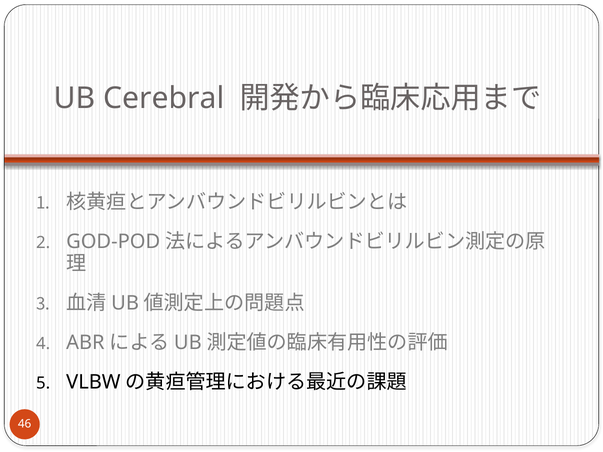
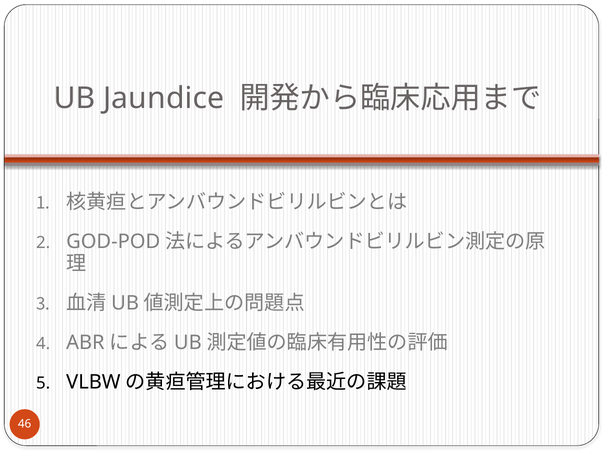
Cerebral: Cerebral -> Jaundice (164, 99)
